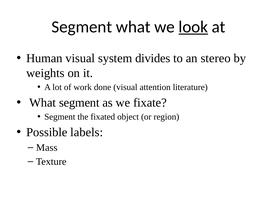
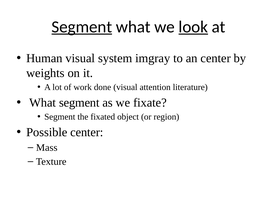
Segment underline: none -> present (82, 27)
divides: divides -> imgray (153, 58)
an stereo: stereo -> center (216, 58)
Possible labels: labels -> center (87, 132)
